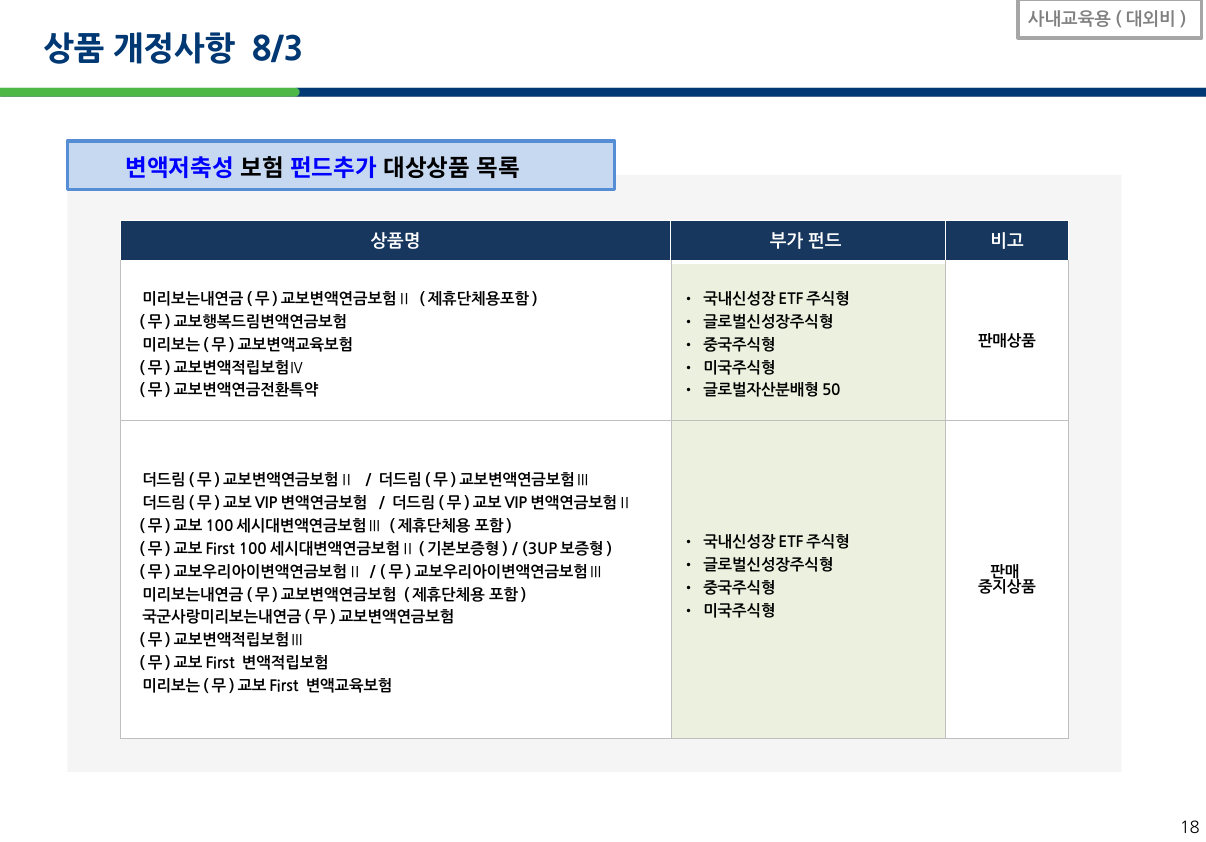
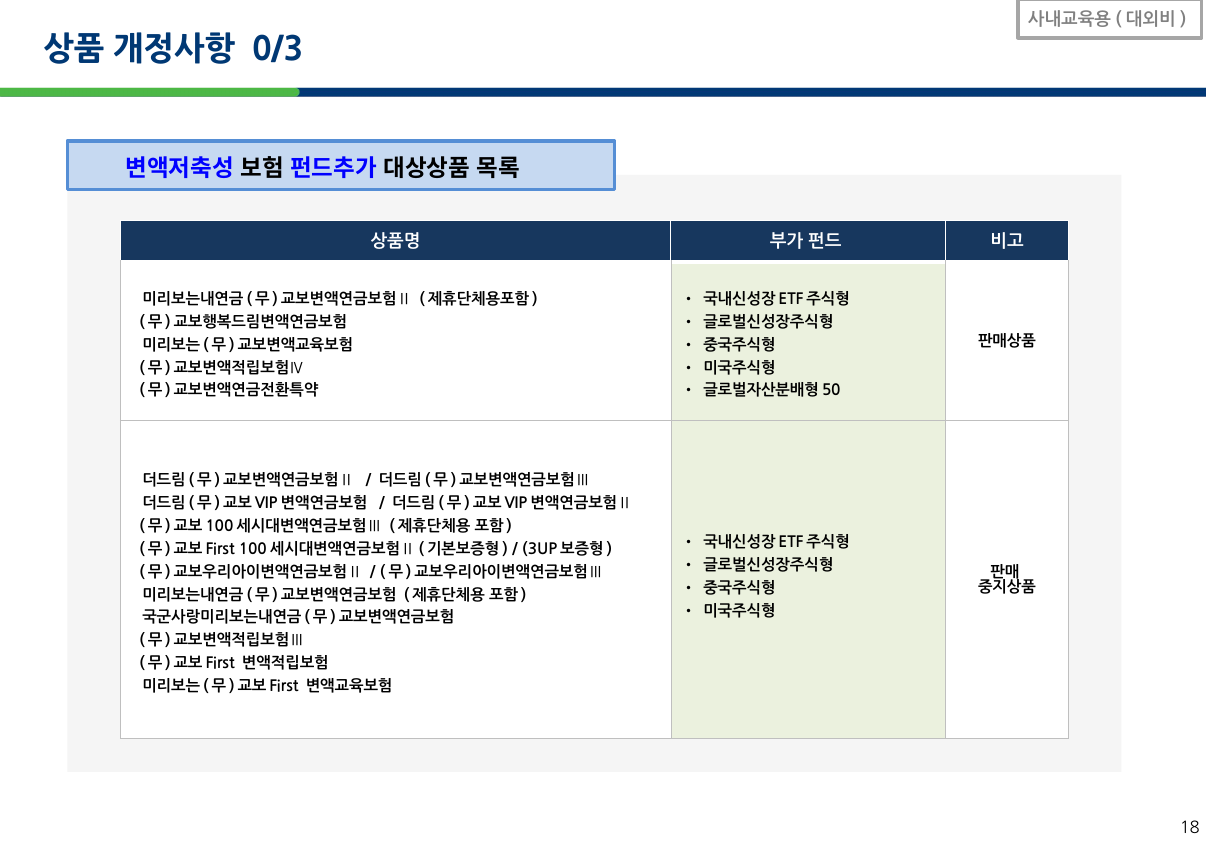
8/3: 8/3 -> 0/3 (278, 50)
